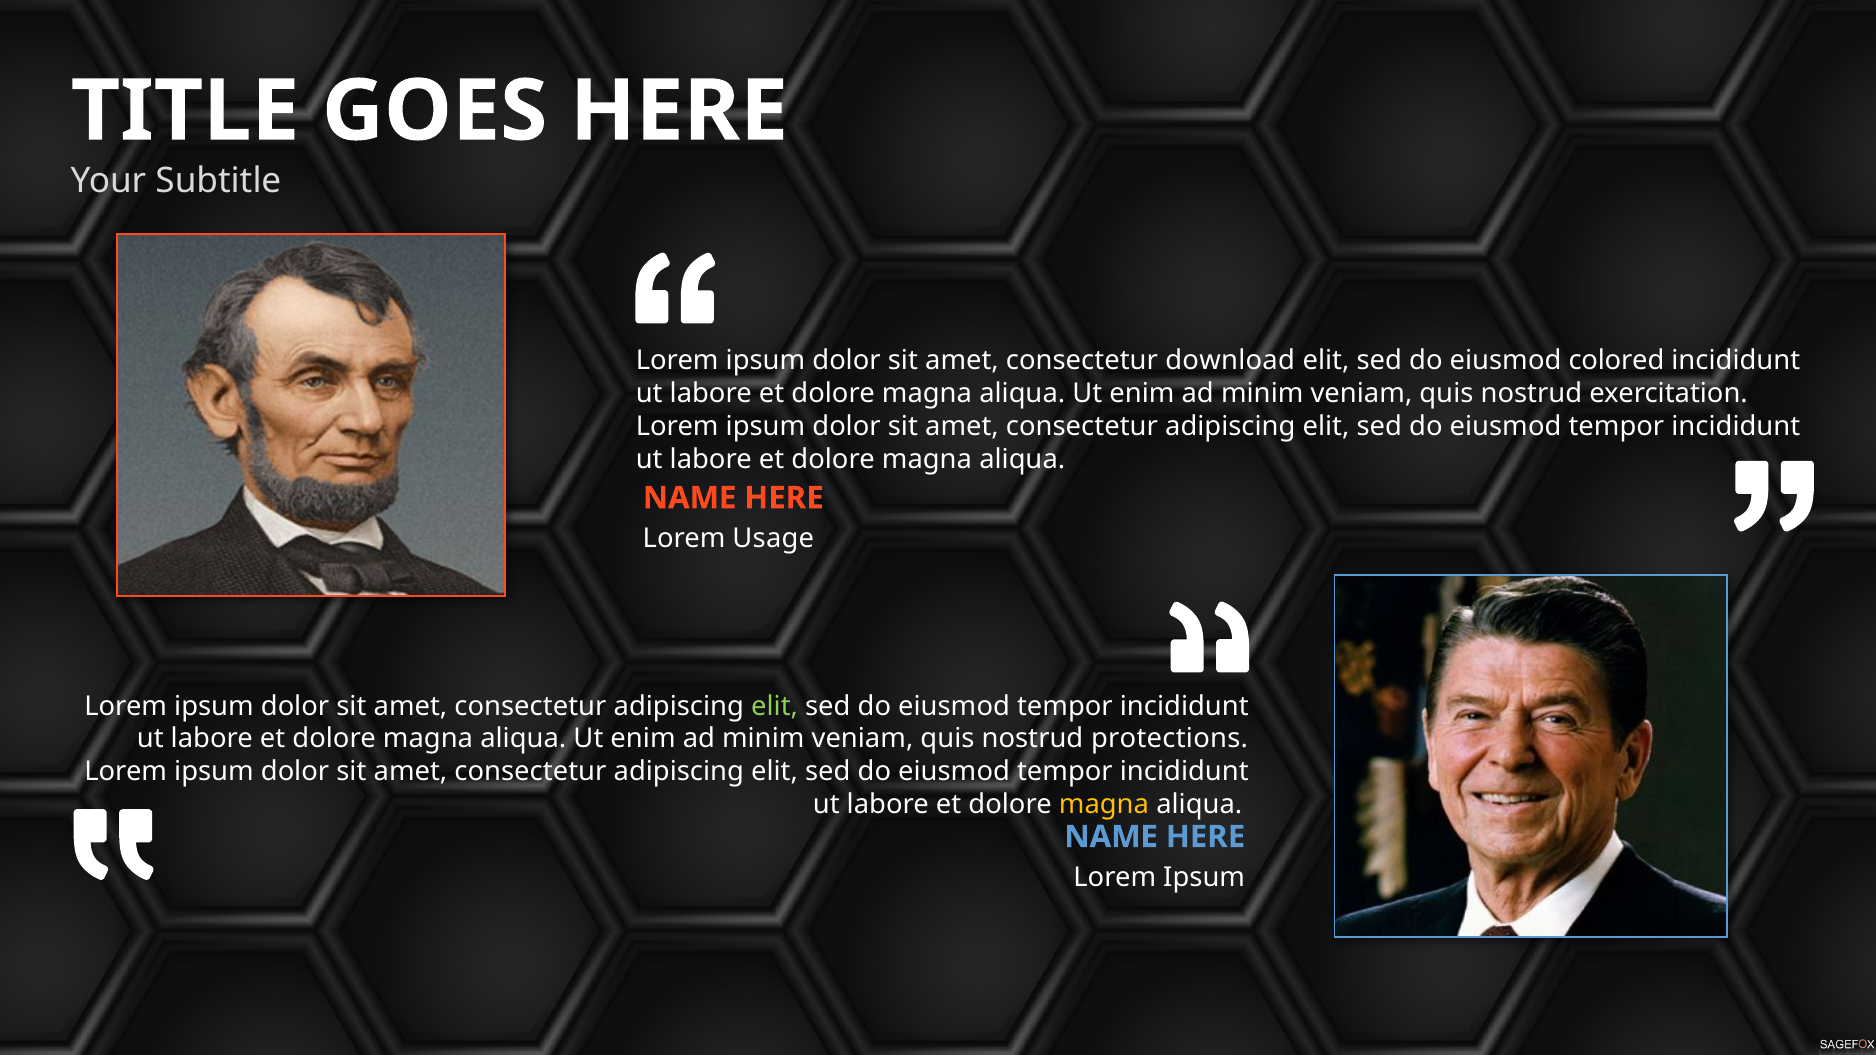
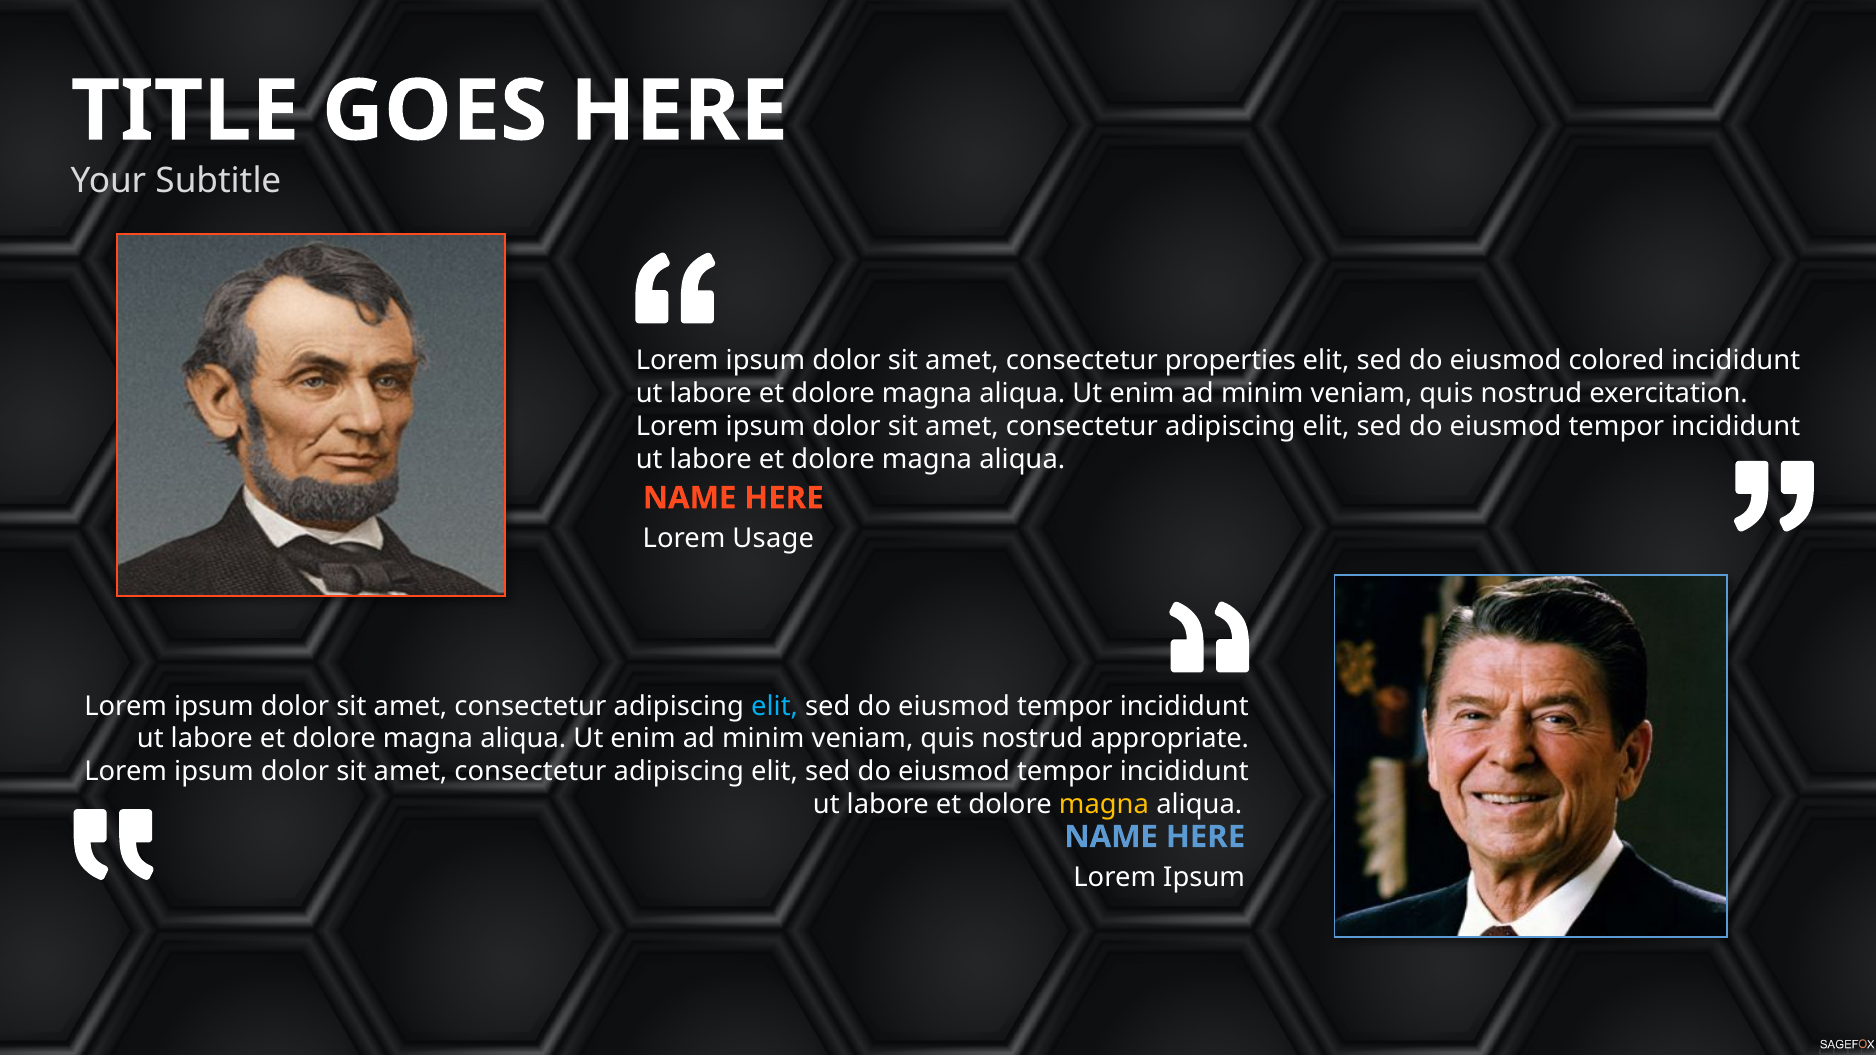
download: download -> properties (1230, 361)
elit colour: light green -> light blue (775, 706)
protections: protections -> appropriate (1170, 739)
